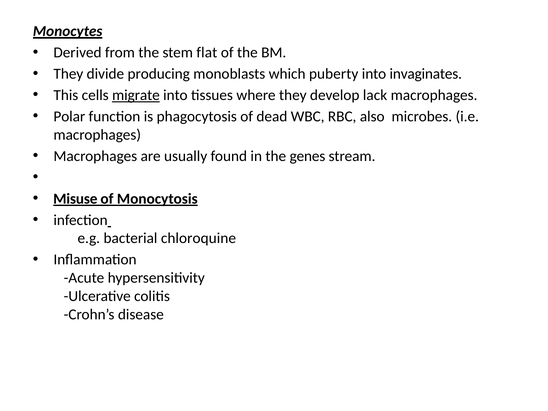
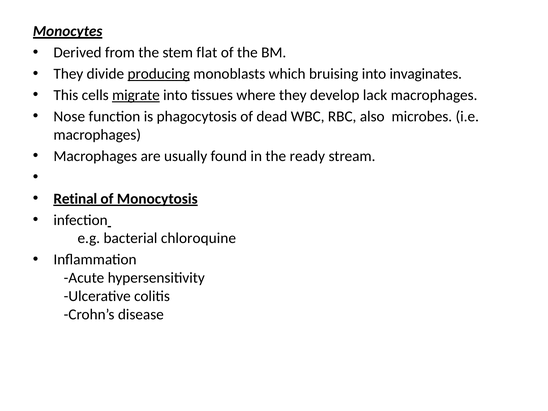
producing underline: none -> present (159, 74)
puberty: puberty -> bruising (334, 74)
Polar: Polar -> Nose (69, 116)
genes: genes -> ready (307, 156)
Misuse: Misuse -> Retinal (75, 199)
